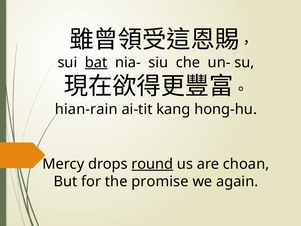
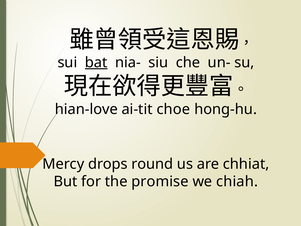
hian-rain: hian-rain -> hian-love (86, 109)
kang: kang -> choe (173, 109)
round underline: present -> none (152, 164)
choan: choan -> chhiat (246, 164)
again: again -> chiah (237, 181)
